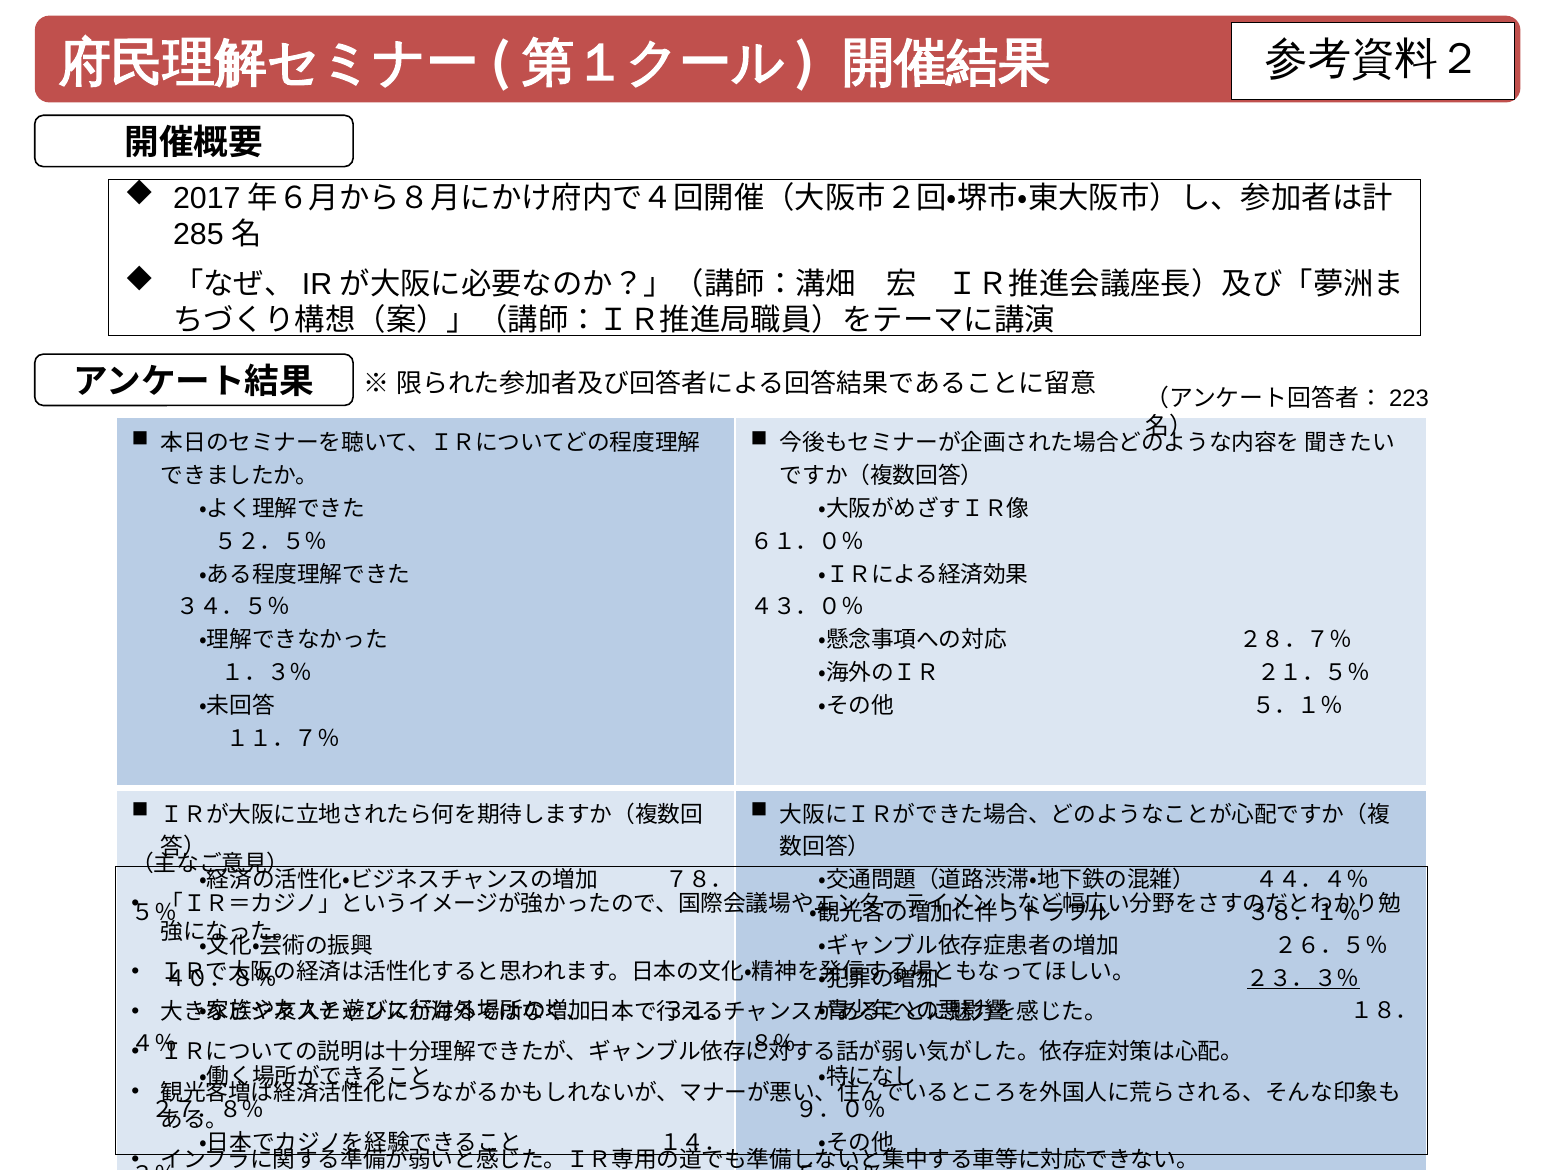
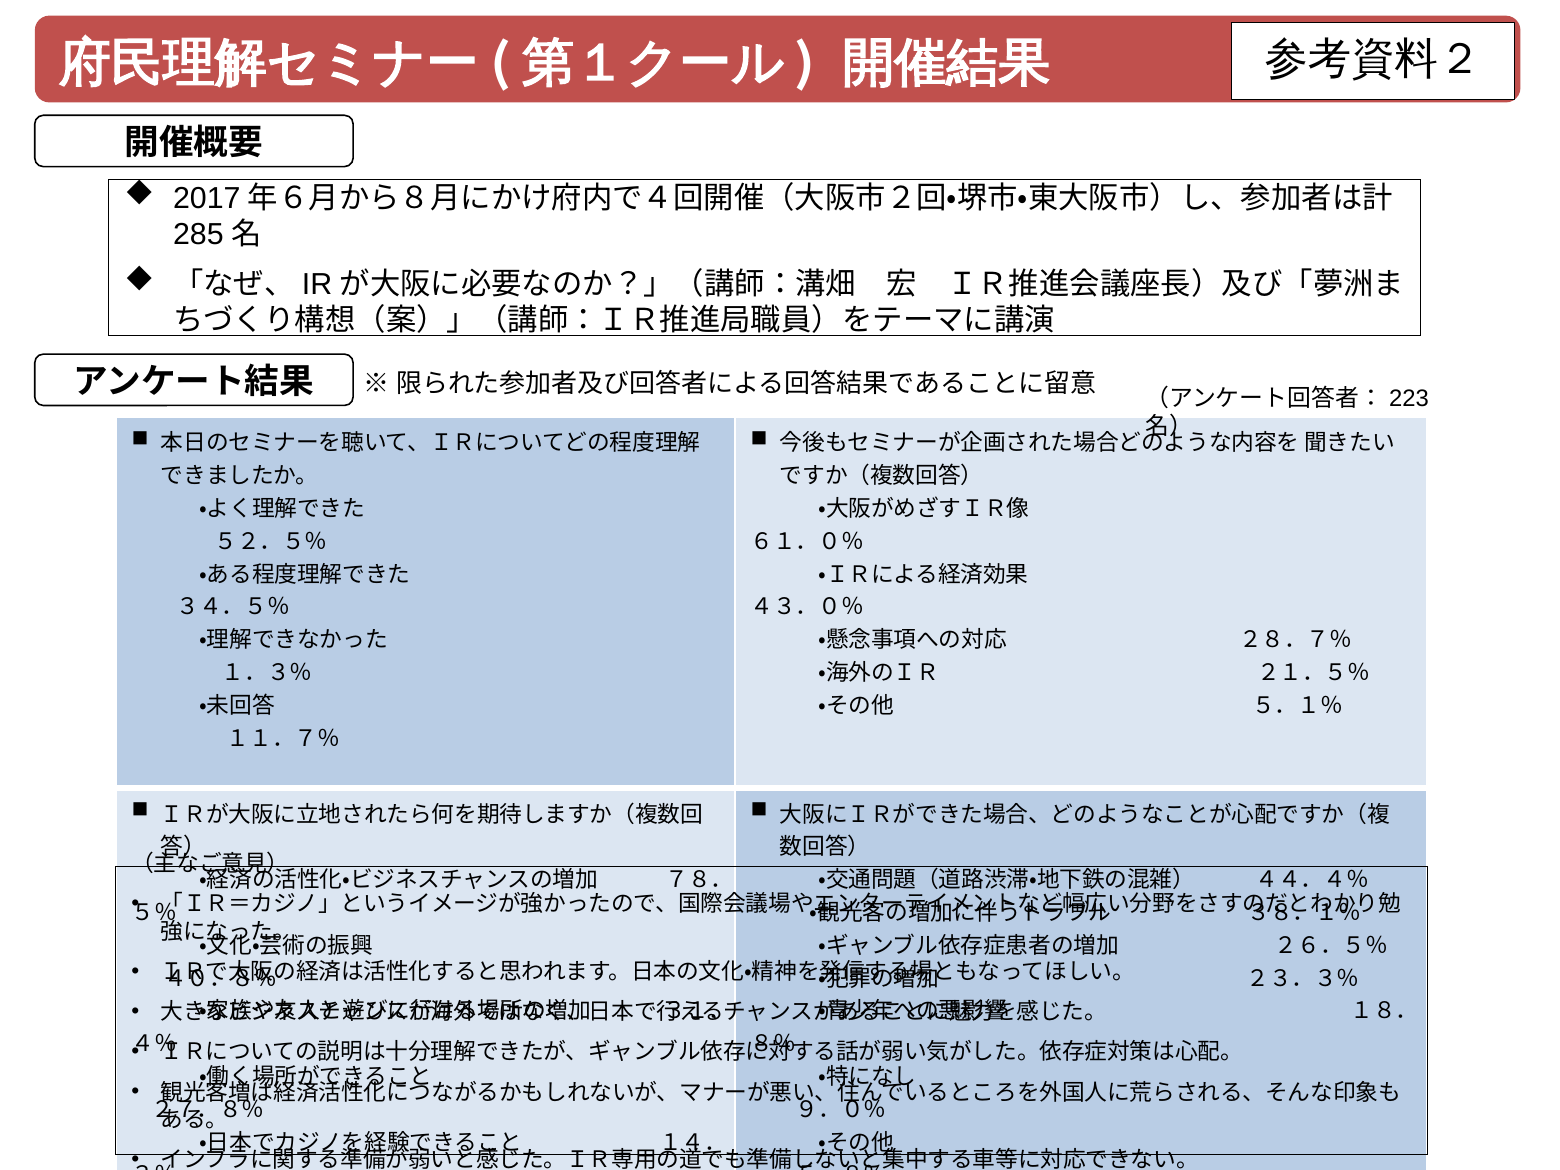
２３．３％ underline: present -> none (1303, 979)
